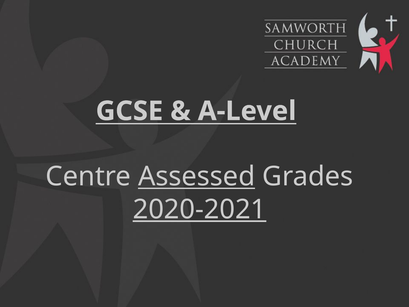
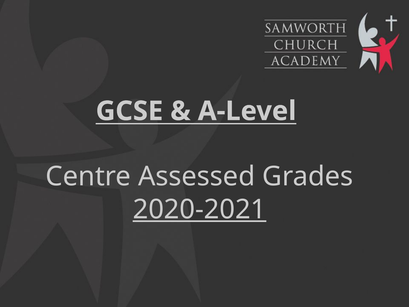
Assessed underline: present -> none (197, 176)
